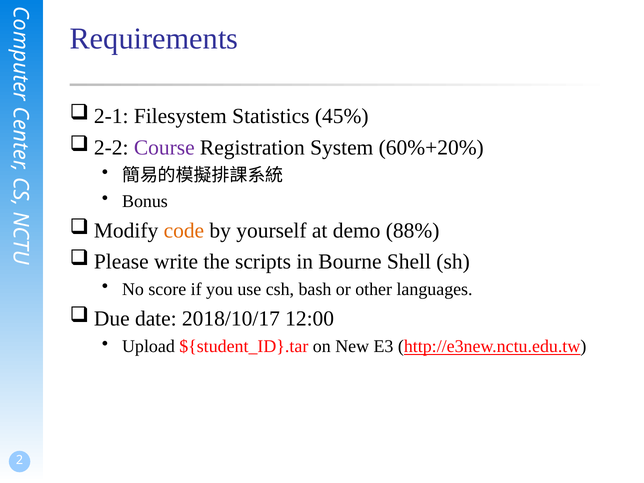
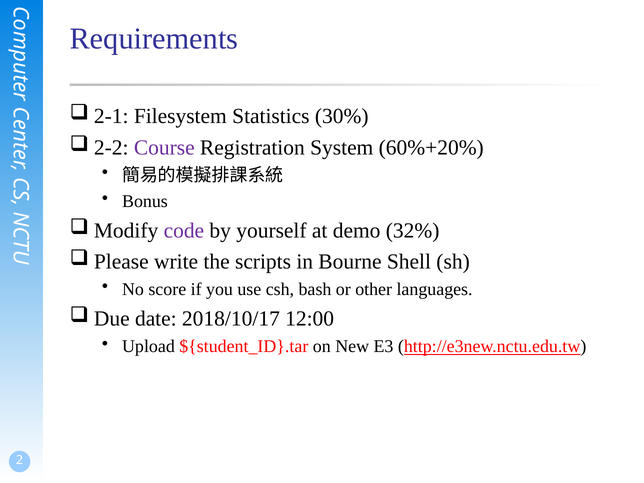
45%: 45% -> 30% (342, 116)
code colour: orange -> purple (184, 231)
88%: 88% -> 32% (413, 231)
